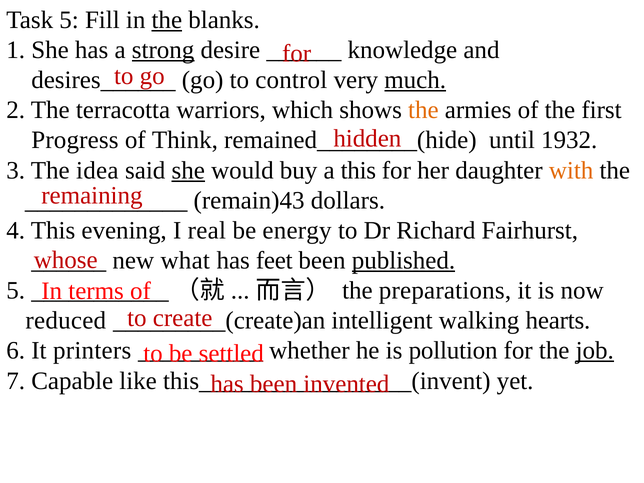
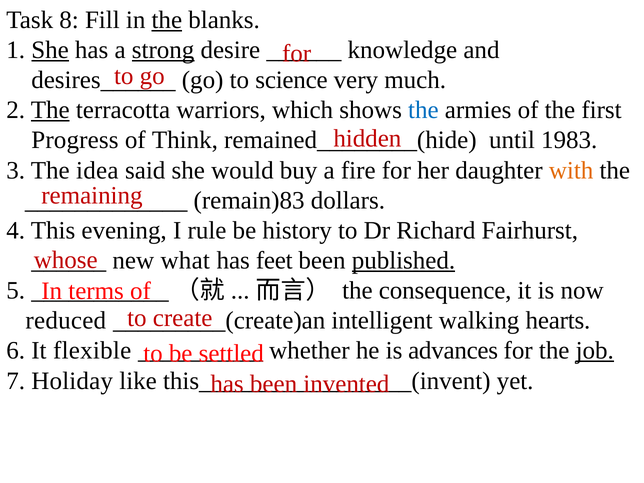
Task 5: 5 -> 8 (69, 20)
She underline: none -> present (50, 50)
control: control -> science (291, 80)
much underline: present -> none (415, 80)
The underline: none -> present (50, 110)
the colour: orange -> blue (423, 110)
1932: 1932 -> 1983 (569, 140)
she underline: present -> none (188, 170)
a this: this -> fire (358, 170)
remain)43: remain)43 -> remain)83 (249, 200)
real: real -> rule (207, 230)
energy: energy -> history (297, 230)
preparations: preparations -> consequence (445, 291)
printers: printers -> flexible (92, 351)
pollution: pollution -> advances (453, 351)
Capable: Capable -> Holiday (72, 381)
